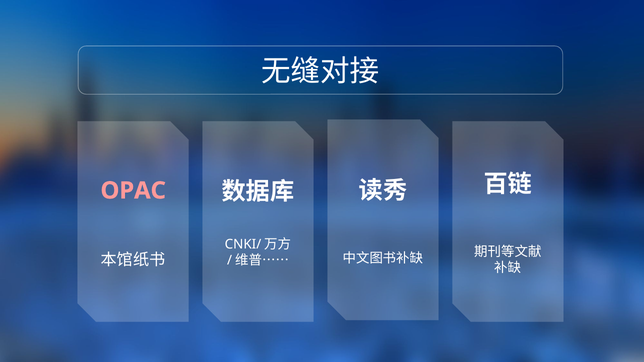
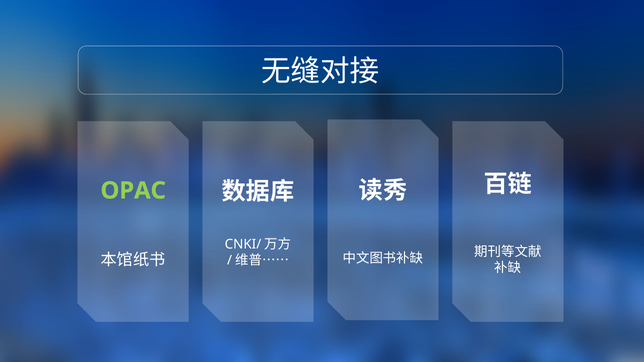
OPAC colour: pink -> light green (133, 191)
